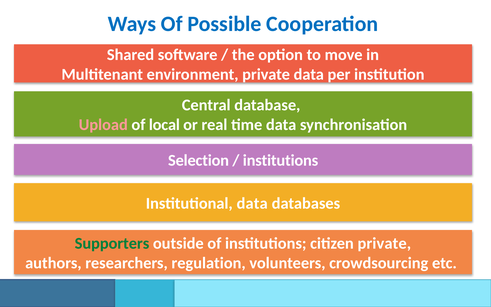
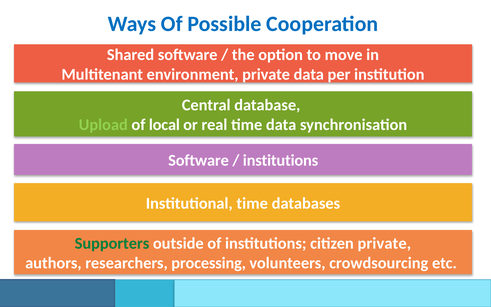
Upload colour: pink -> light green (103, 125)
Selection: Selection -> Software (199, 160)
Institutional data: data -> time (252, 203)
regulation: regulation -> processing (209, 263)
